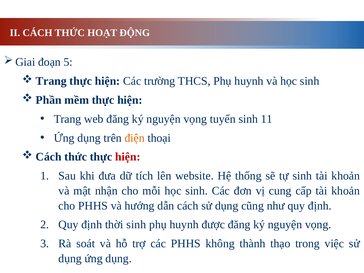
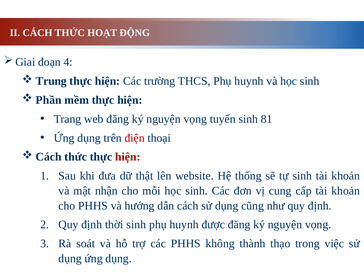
5: 5 -> 4 (68, 62)
Trang: Trang -> Trung (51, 81)
11: 11 -> 81 (267, 119)
điện colour: orange -> red (135, 138)
tích: tích -> thật (145, 176)
